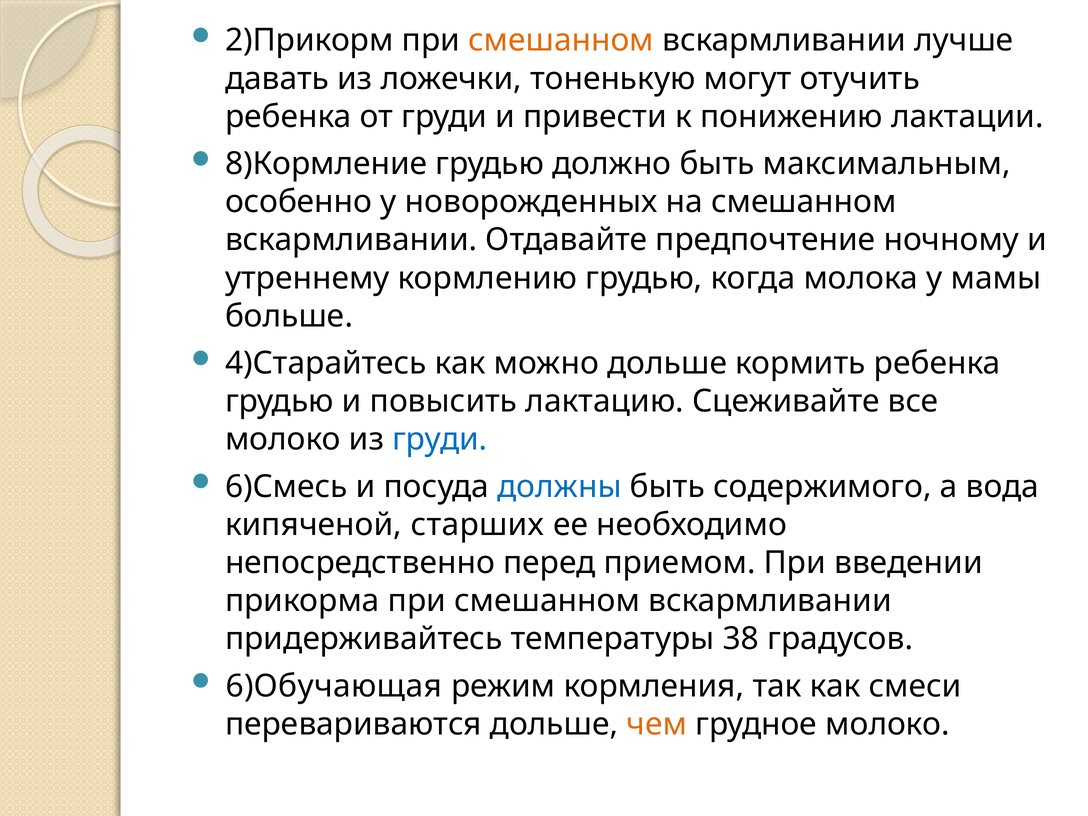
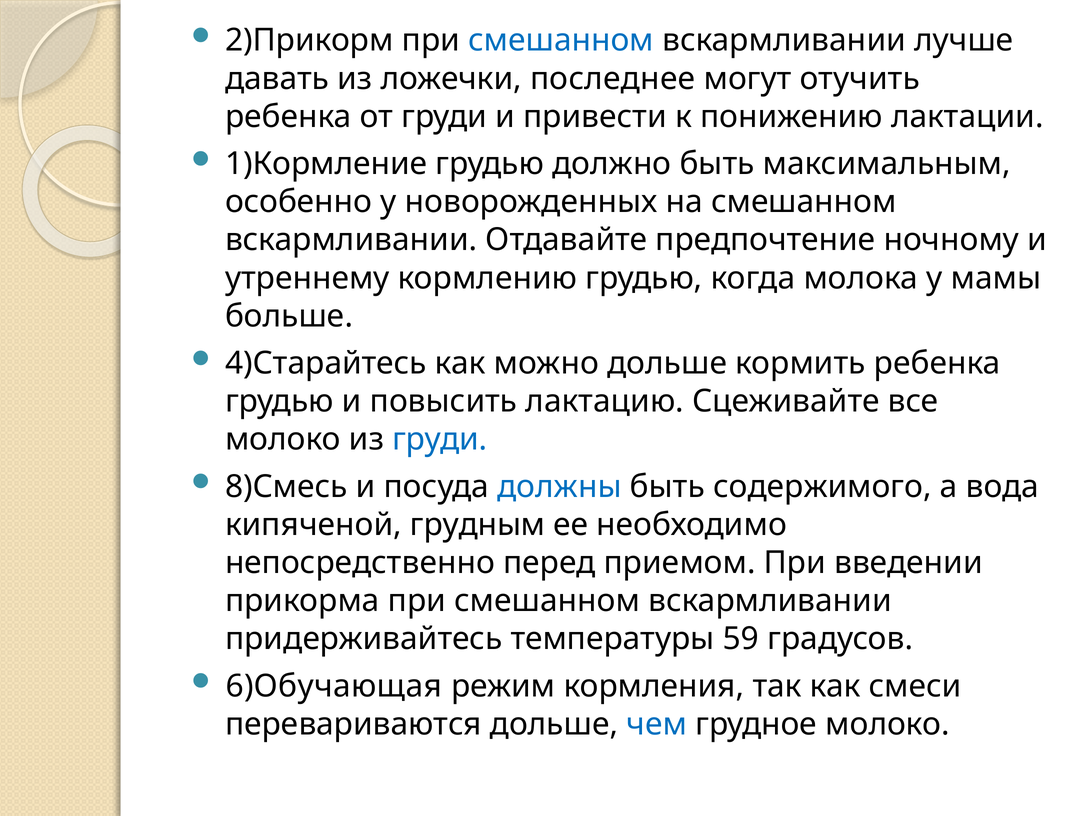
смешанном colour: orange -> blue (561, 40)
тоненькую: тоненькую -> последнее (613, 79)
8)Кормление: 8)Кормление -> 1)Кормление (326, 164)
6)Смесь: 6)Смесь -> 8)Смесь (286, 487)
старших: старших -> грудным (478, 525)
38: 38 -> 59 (741, 639)
чем colour: orange -> blue (657, 724)
